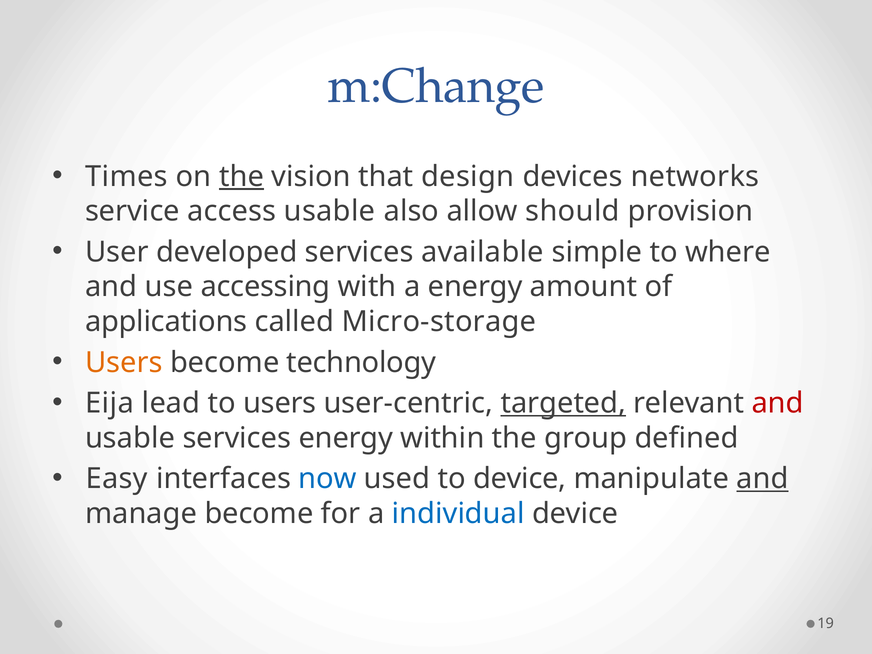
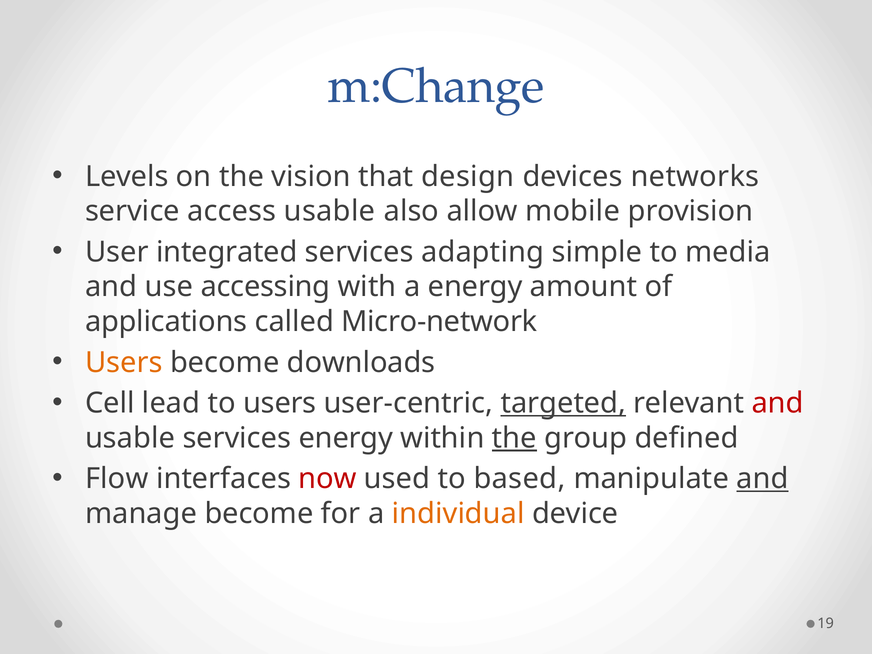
Times: Times -> Levels (127, 176)
the underline: present -> none (241, 176)
should: should -> mobile (573, 211)
developed: developed -> integrated (227, 252)
available: available -> adapting (483, 252)
where: where -> media (728, 252)
Micro-storage: Micro-storage -> Micro-network (439, 322)
technology: technology -> downloads (361, 362)
Eija: Eija -> Cell (110, 403)
the underline: none -> present (514, 438)
Easy: Easy -> Flow (117, 479)
now colour: blue -> red (328, 479)
to device: device -> based (519, 479)
individual colour: blue -> orange (458, 514)
